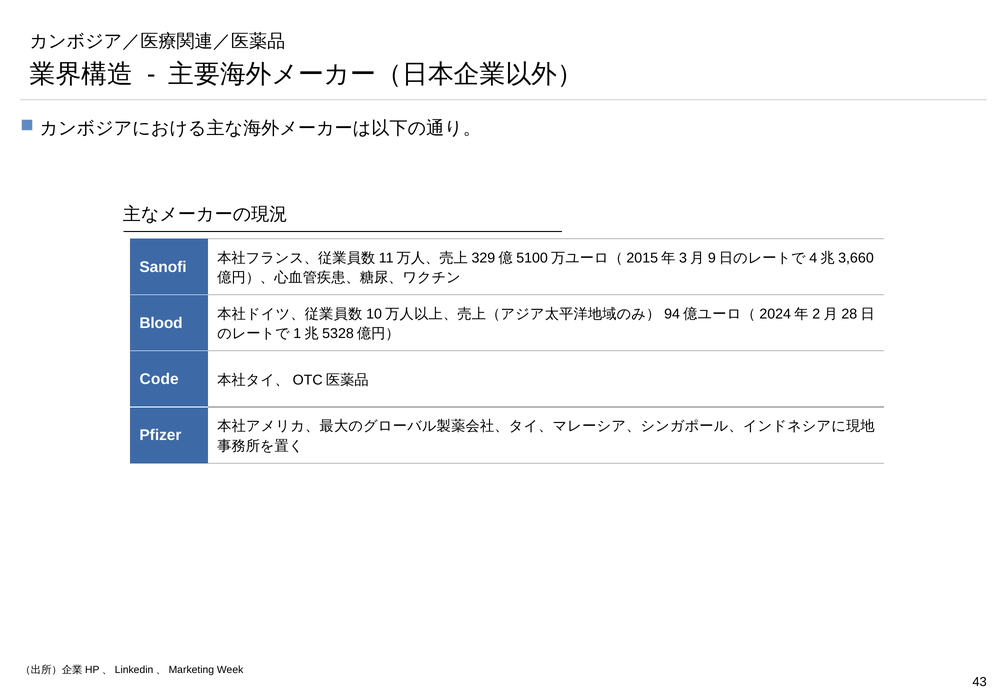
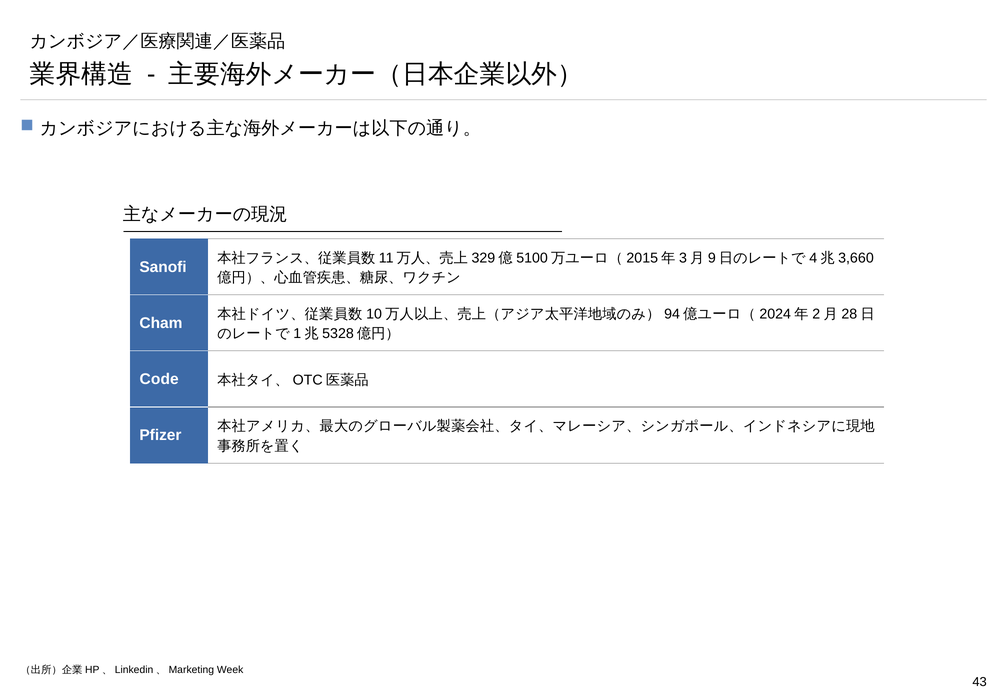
Blood: Blood -> Cham (161, 323)
